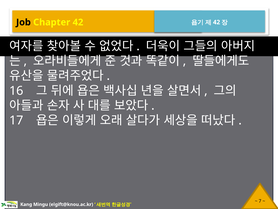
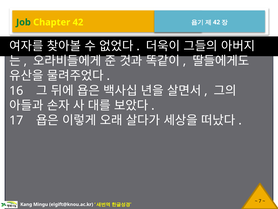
Job colour: black -> green (23, 22)
